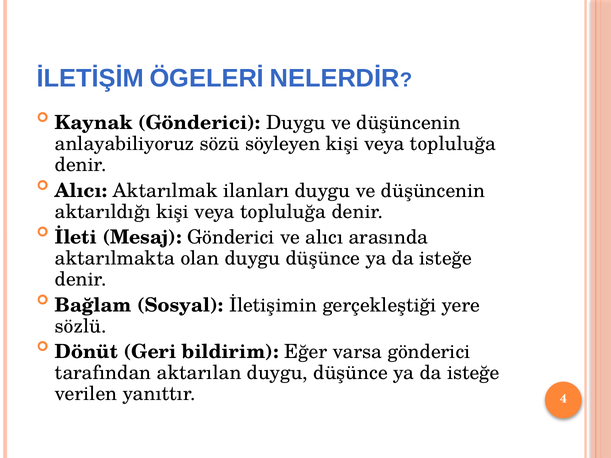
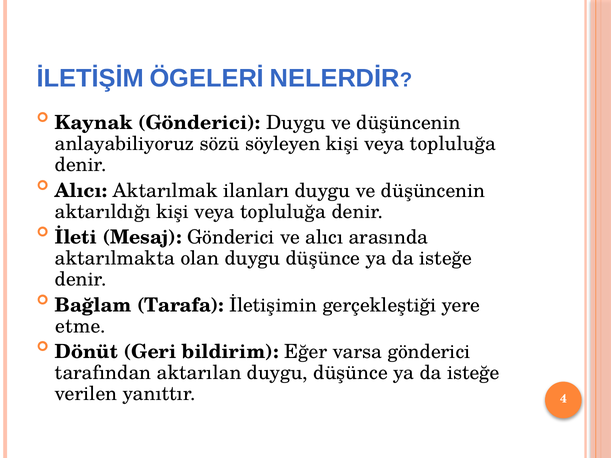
Sosyal: Sosyal -> Tarafa (180, 305)
sözlü: sözlü -> etme (81, 326)
